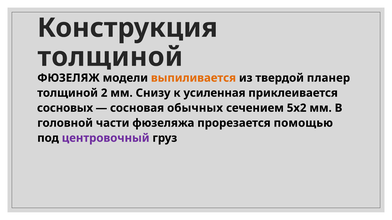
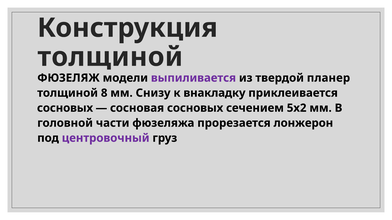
выпиливается colour: orange -> purple (193, 78)
2: 2 -> 8 (104, 93)
усиленная: усиленная -> внакладку (214, 93)
сосновая обычных: обычных -> сосновых (195, 108)
помощью: помощью -> лонжерон (303, 123)
